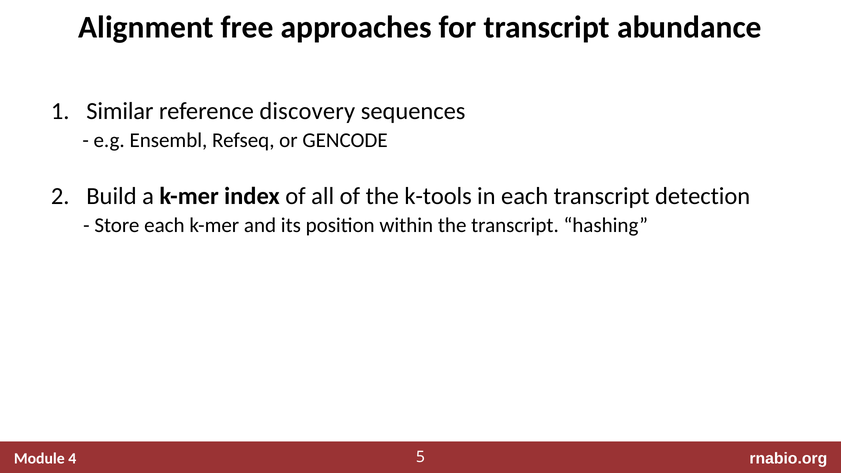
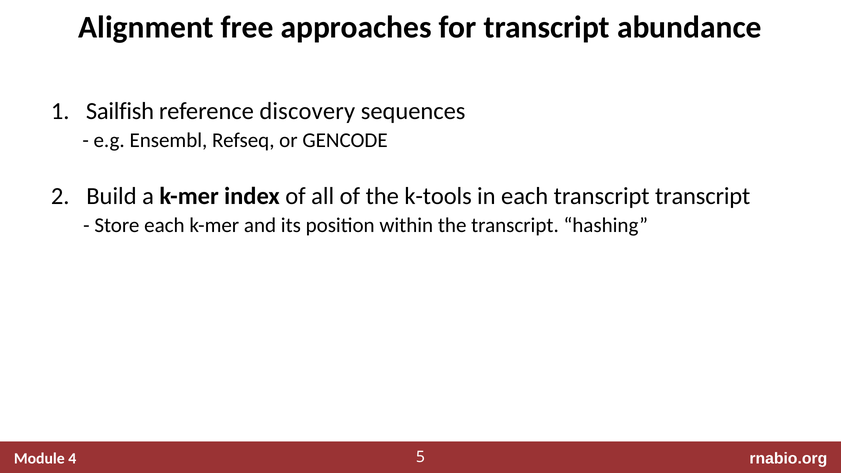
Similar: Similar -> Sailfish (120, 111)
transcript detection: detection -> transcript (703, 196)
